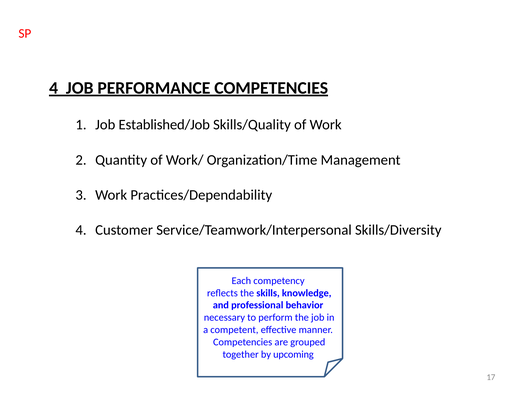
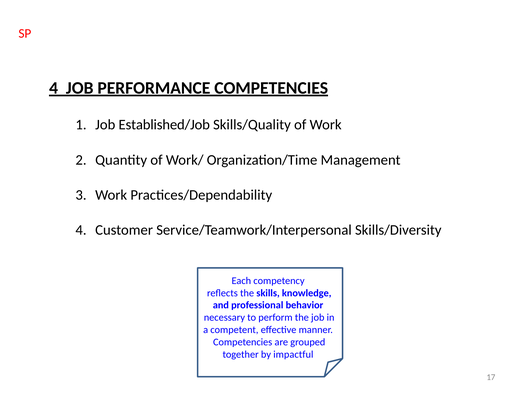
upcoming: upcoming -> impactful (293, 355)
